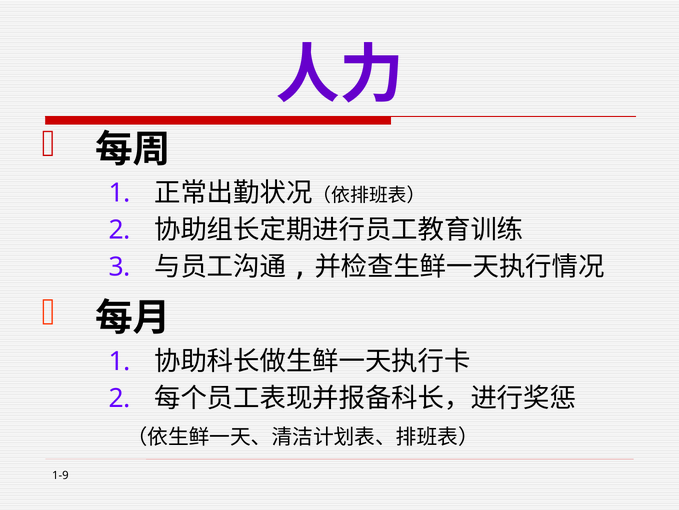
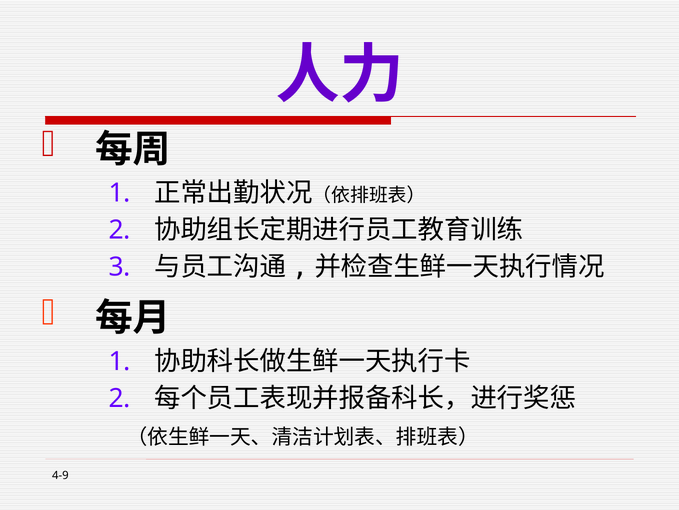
1-9: 1-9 -> 4-9 (60, 475)
